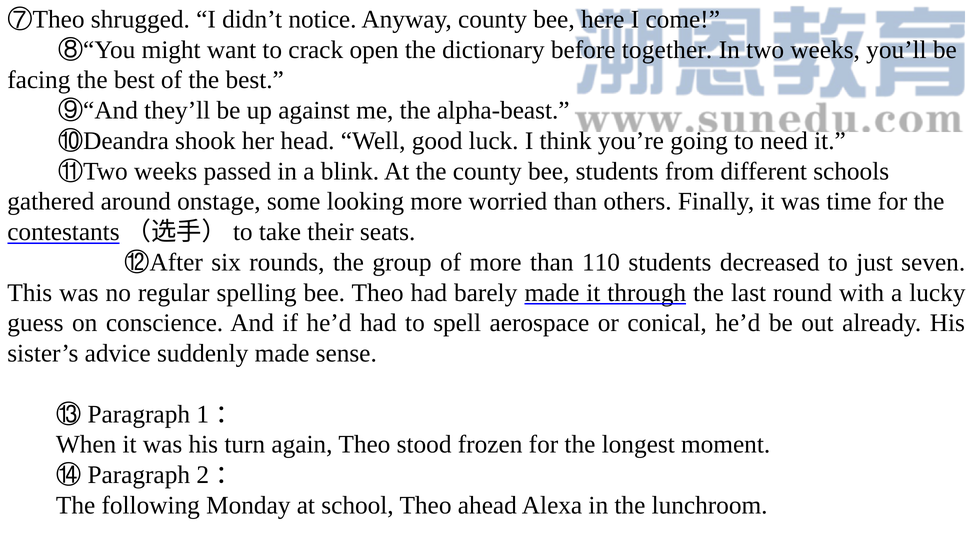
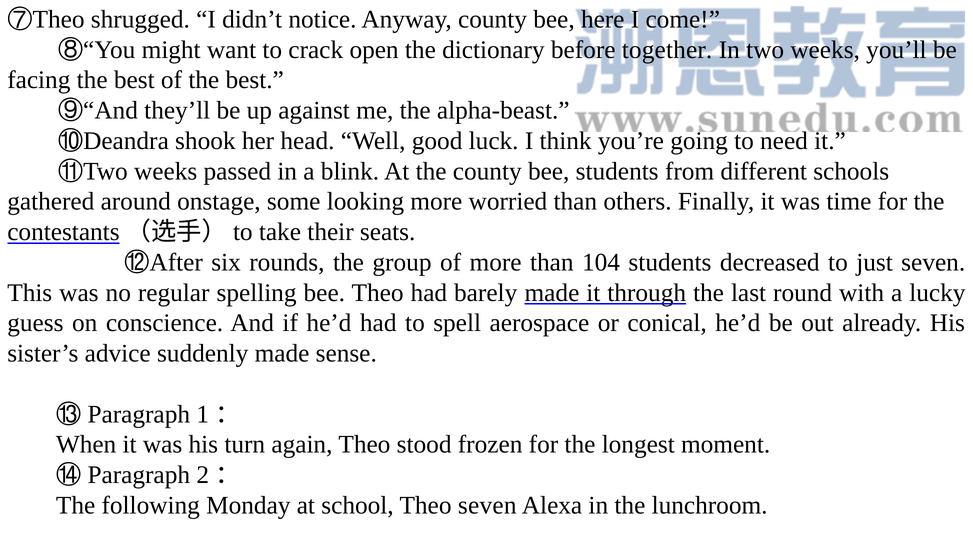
110: 110 -> 104 (601, 263)
Theo ahead: ahead -> seven (487, 506)
